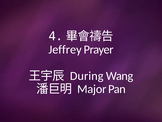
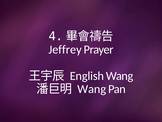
During: During -> English (87, 76)
Major: Major -> Wang (92, 89)
